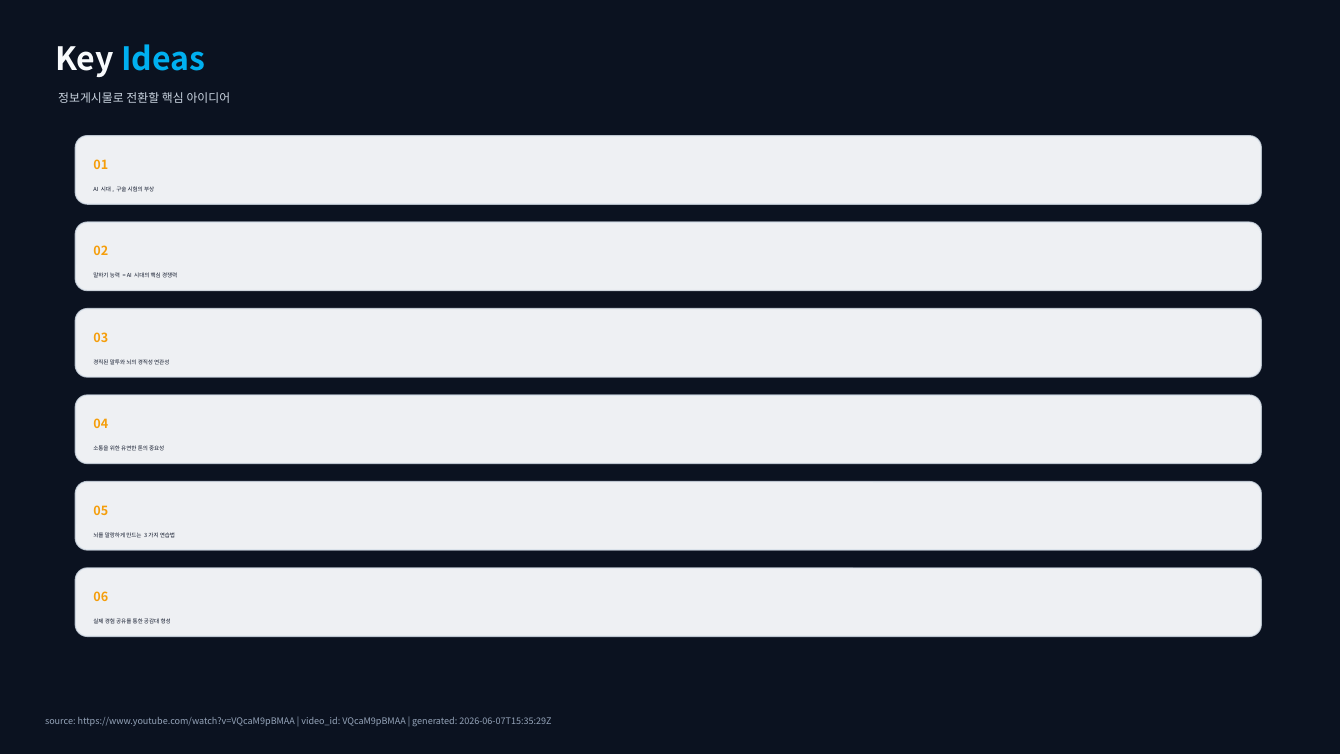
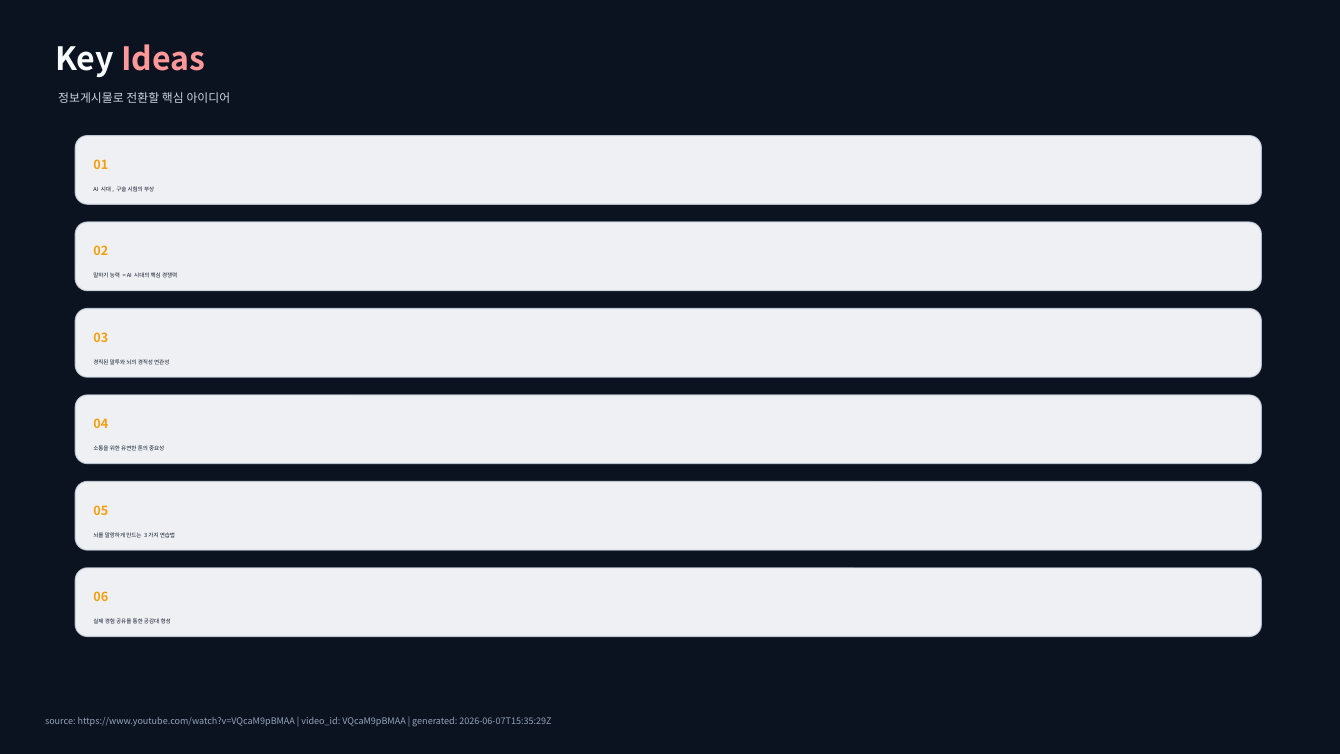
Ideas colour: light blue -> pink (163, 60)
